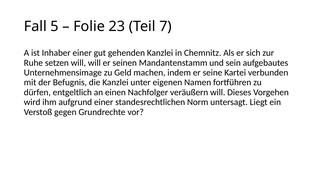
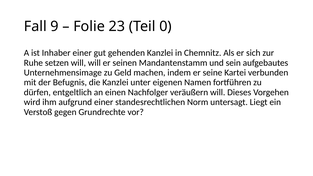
5: 5 -> 9 (55, 26)
7: 7 -> 0 (166, 26)
